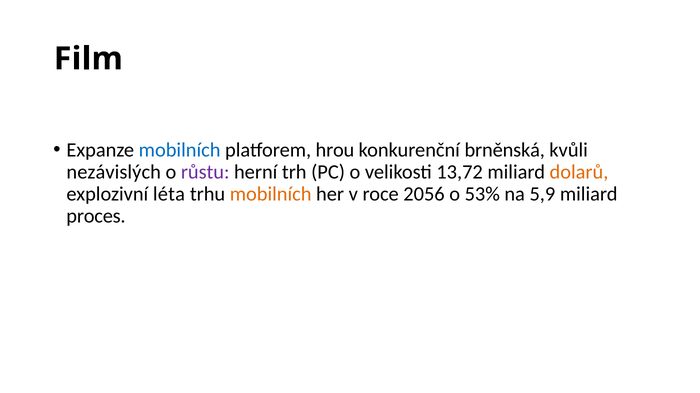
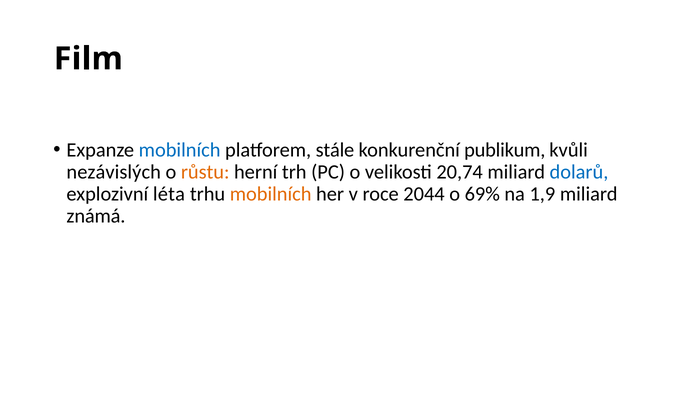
hrou: hrou -> stále (335, 150)
brněnská: brněnská -> publikum (505, 150)
růstu colour: purple -> orange (205, 172)
13,72: 13,72 -> 20,74 (460, 172)
dolarů colour: orange -> blue (579, 172)
2056: 2056 -> 2044 (424, 194)
53%: 53% -> 69% (482, 194)
5,9: 5,9 -> 1,9 (542, 194)
proces: proces -> známá (96, 216)
